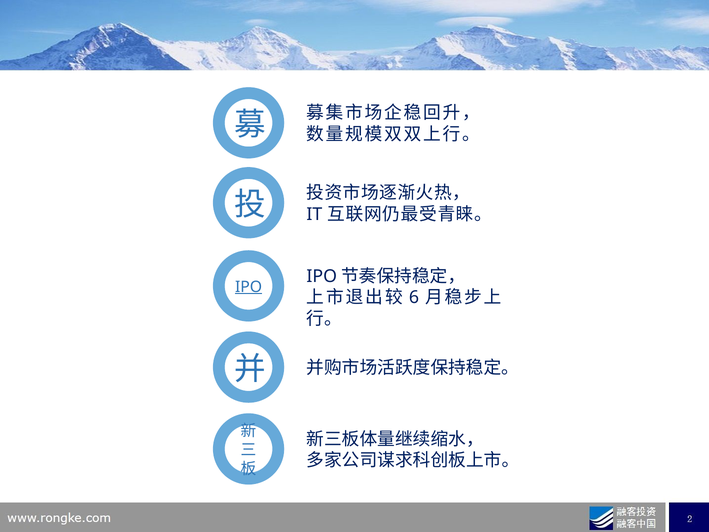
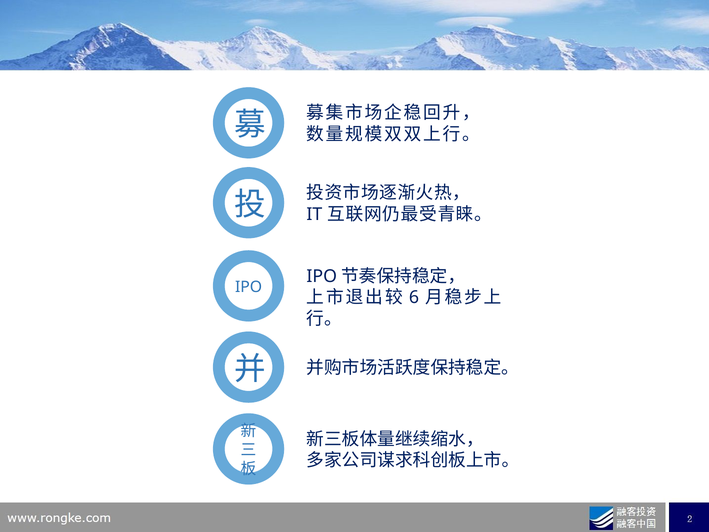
IPO underline: present -> none (249, 287)
